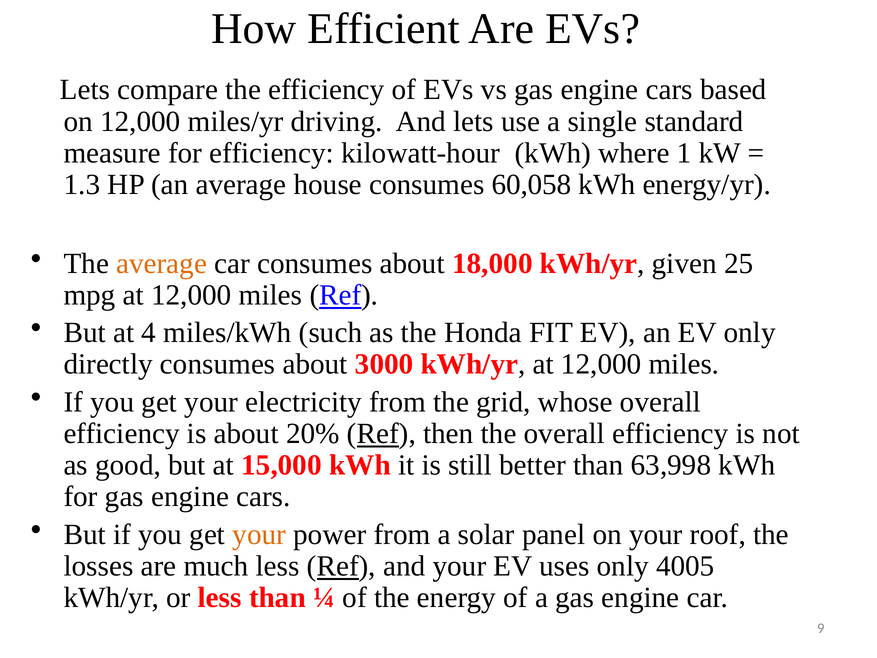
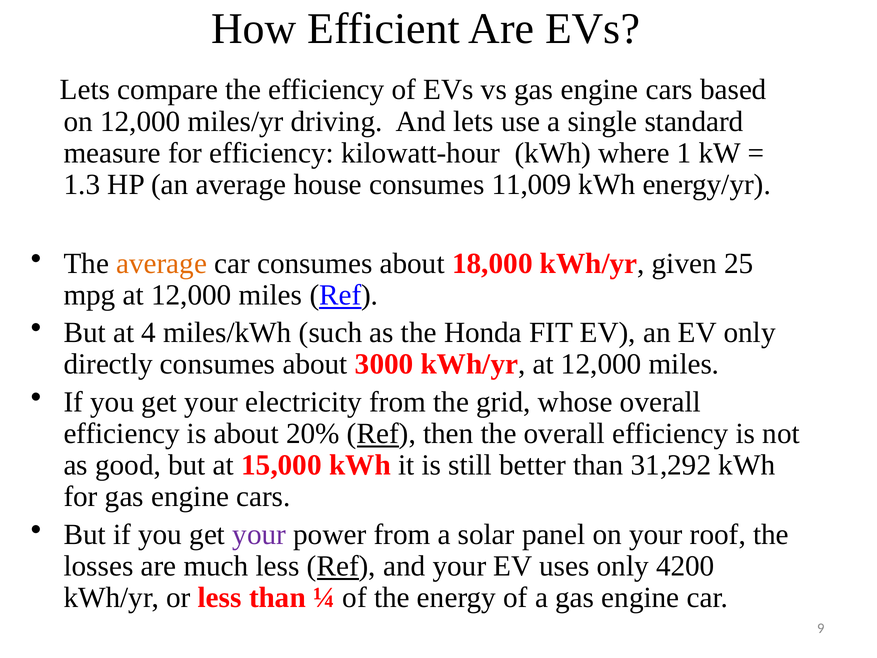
60,058: 60,058 -> 11,009 (531, 184)
63,998: 63,998 -> 31,292 (671, 465)
your colour: orange -> purple (259, 534)
4005: 4005 -> 4200 (685, 566)
